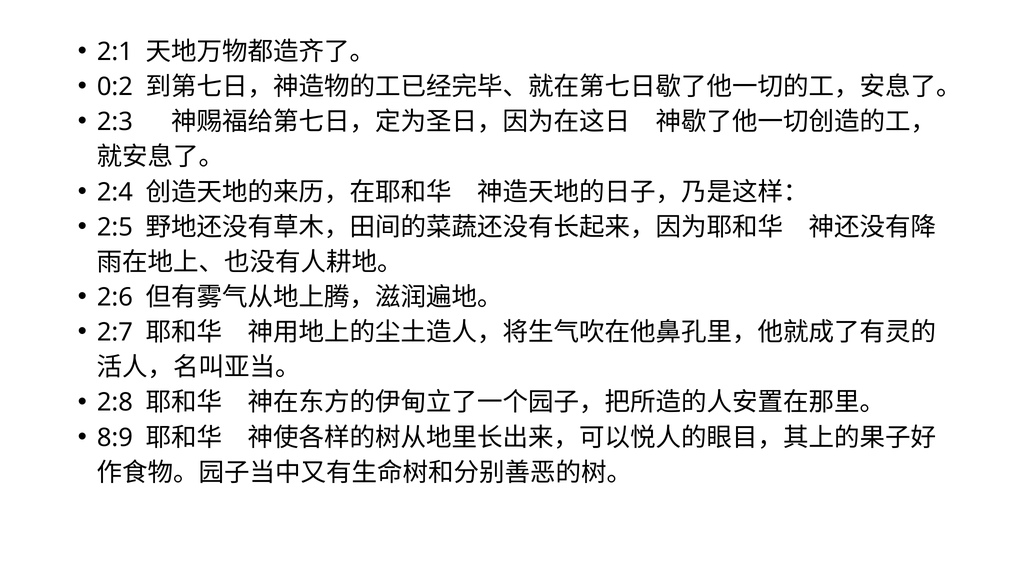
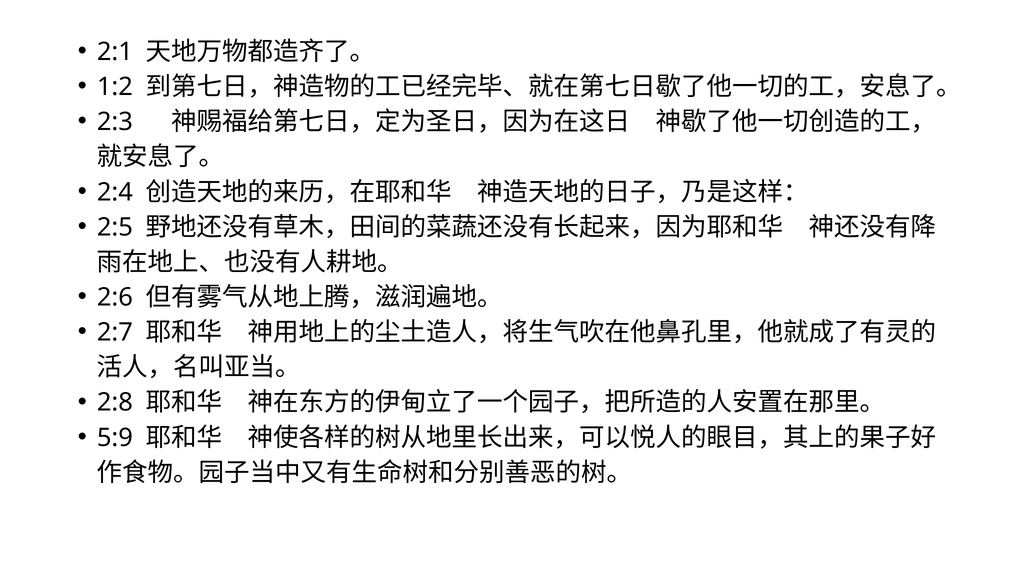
0:2: 0:2 -> 1:2 (115, 87)
8:9: 8:9 -> 5:9 (115, 437)
